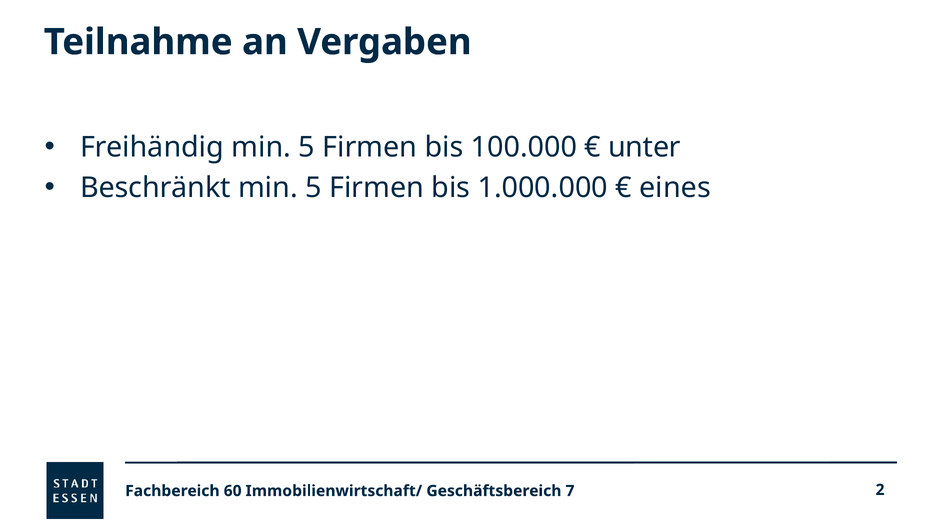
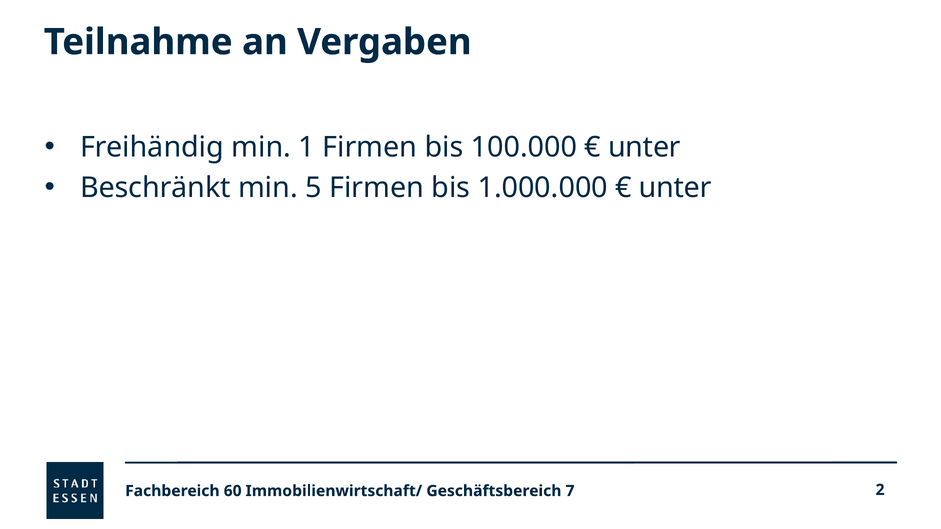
Freihändig min 5: 5 -> 1 (307, 147)
eines: eines -> unter (675, 188)
